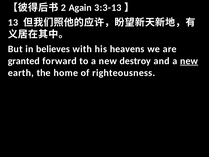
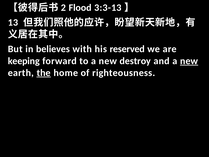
Again: Again -> Flood (80, 8)
heavens: heavens -> reserved (127, 49)
granted: granted -> keeping (24, 61)
the underline: none -> present (44, 73)
